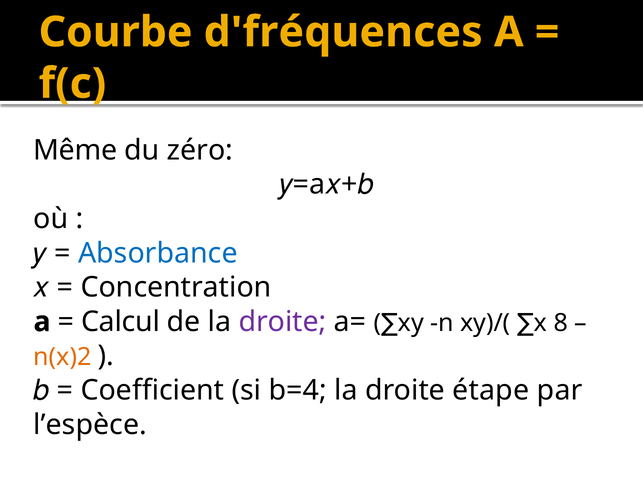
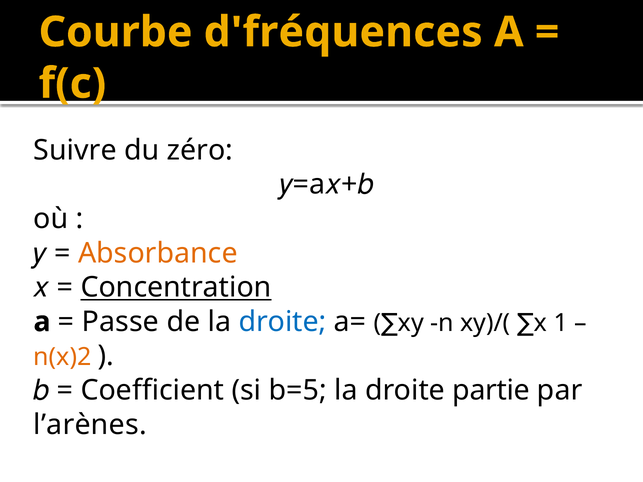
Même: Même -> Suivre (75, 150)
Absorbance colour: blue -> orange (158, 253)
Concentration underline: none -> present (176, 288)
Calcul: Calcul -> Passe (120, 322)
droite colour: purple -> blue (282, 322)
8: 8 -> 1 (561, 323)
b=4: b=4 -> b=5 (298, 391)
étape: étape -> partie (491, 391)
l’espèce: l’espèce -> l’arènes (90, 425)
